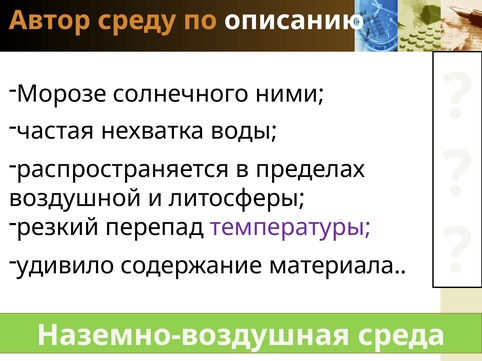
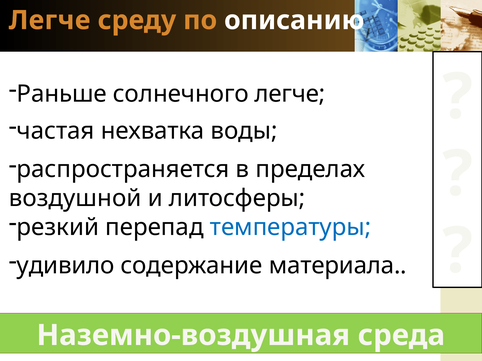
Автор: Автор -> Легче (50, 20)
Морозе: Морозе -> Раньше (62, 94)
солнечного ними: ними -> легче (290, 94)
температуры colour: purple -> blue (291, 227)
